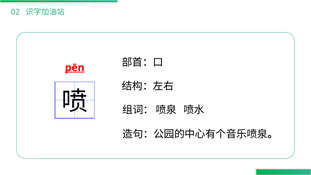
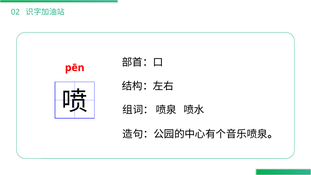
pēn underline: present -> none (75, 68)
